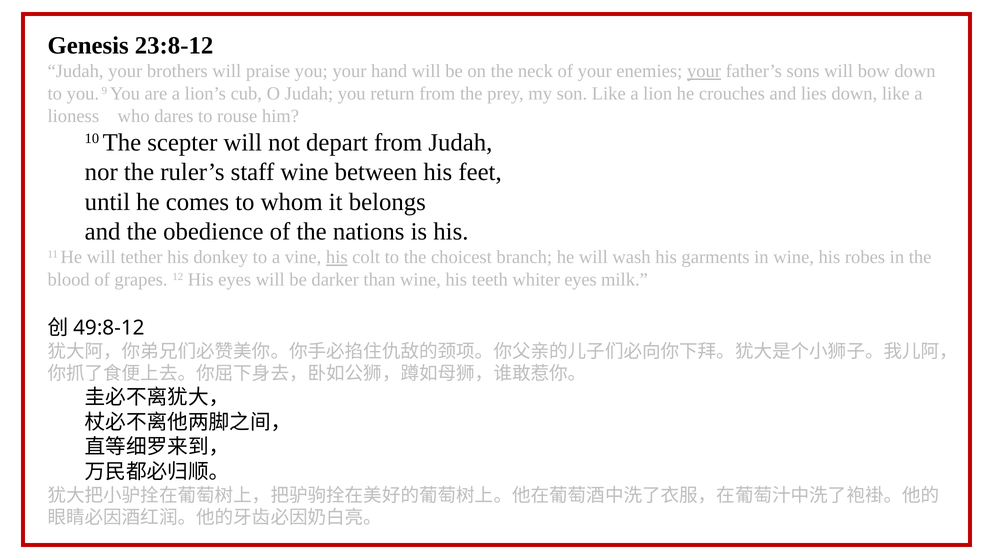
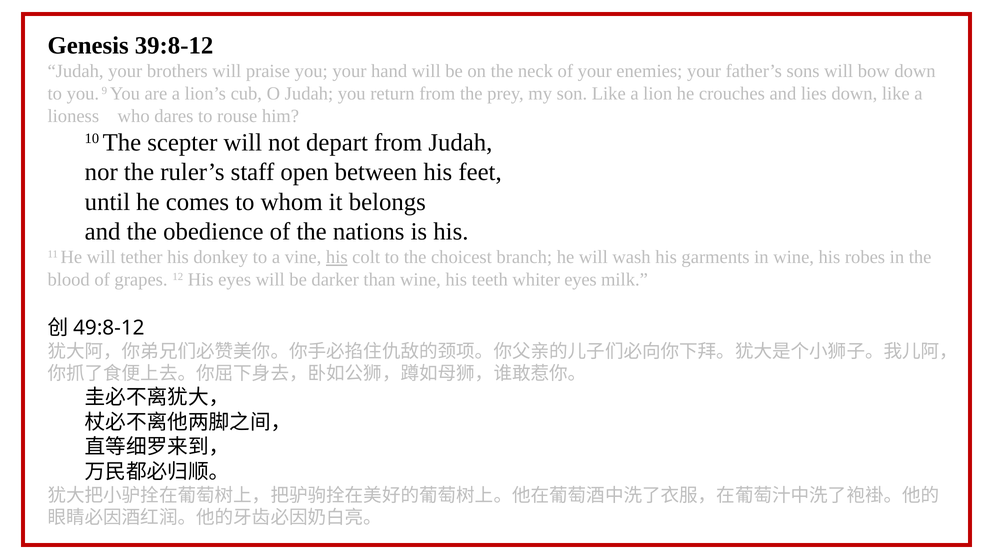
23:8-12: 23:8-12 -> 39:8-12 (174, 46)
your underline: present -> none (704, 71)
staff wine: wine -> open (305, 172)
